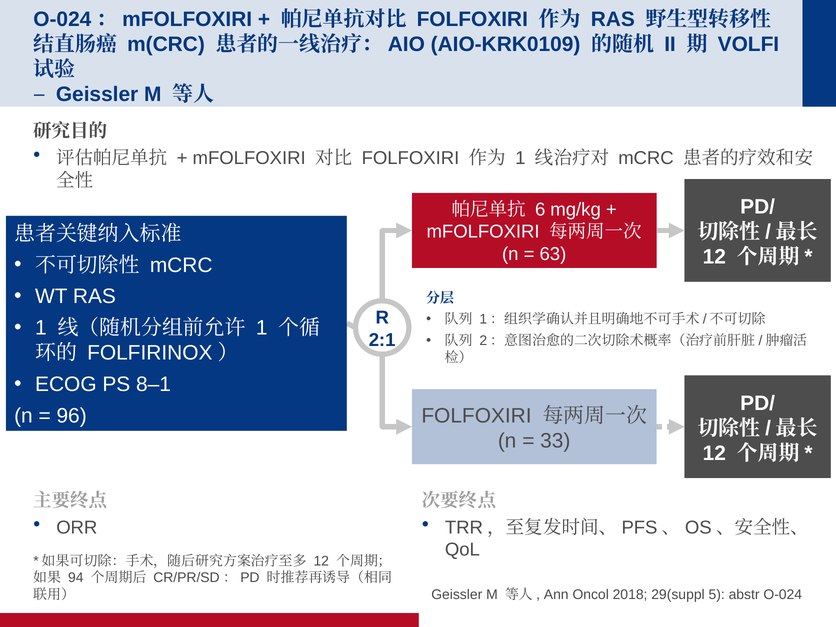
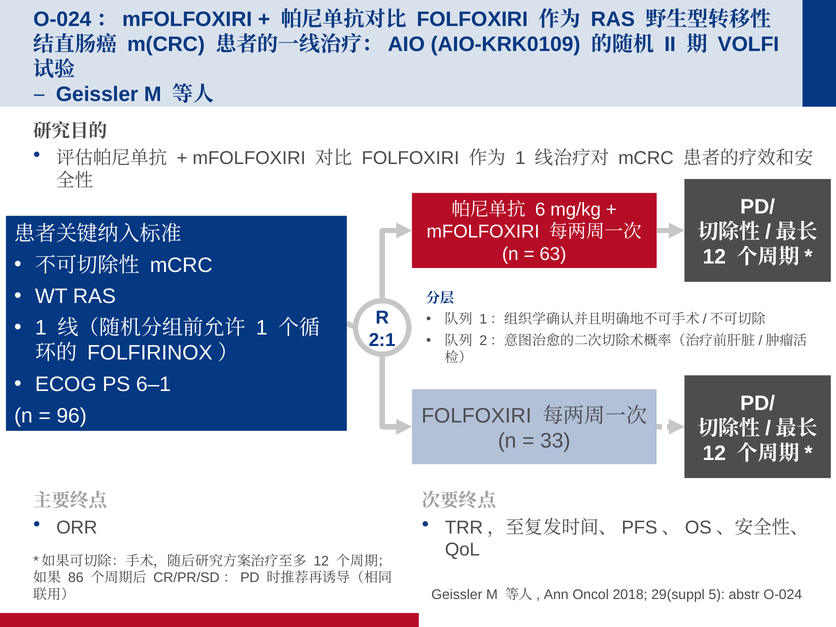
8–1: 8–1 -> 6–1 (153, 384)
94: 94 -> 86 (76, 578)
